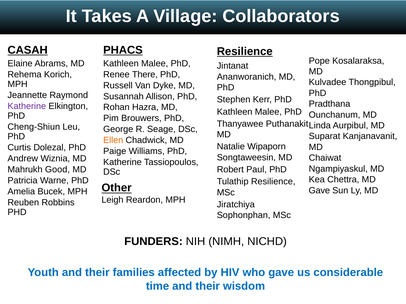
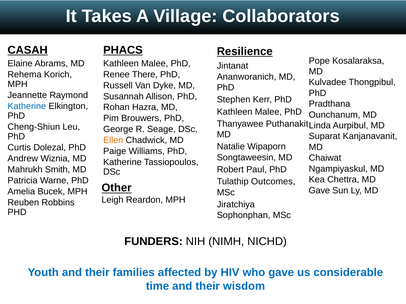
Katherine colour: purple -> blue (27, 106)
Good: Good -> Smith (58, 170)
Tulathip Resilience: Resilience -> Outcomes (273, 182)
